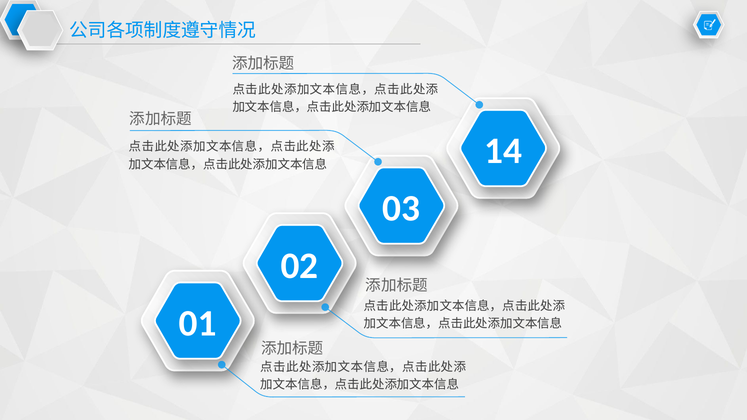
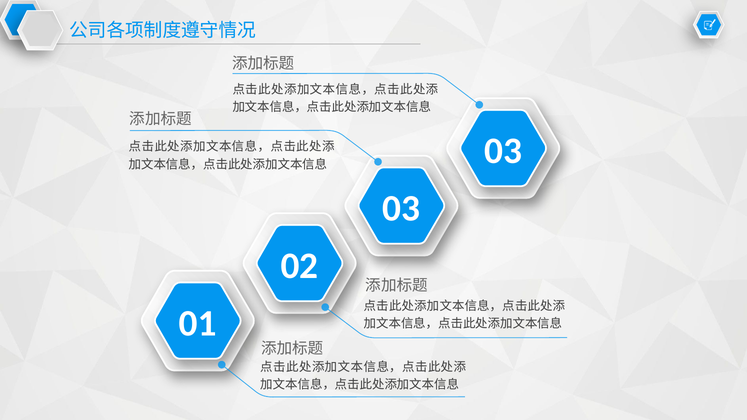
14: 14 -> 03 (503, 151)
